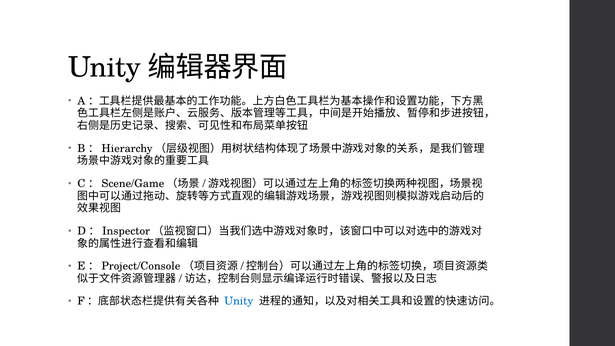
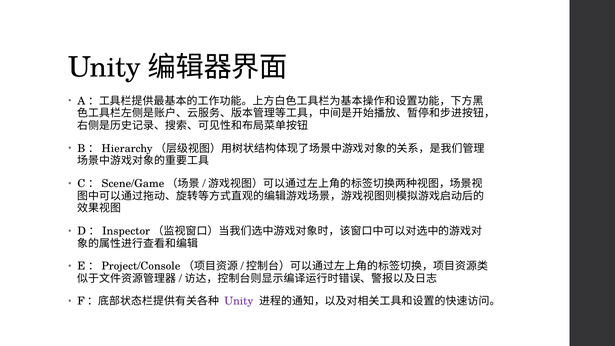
Unity colour: blue -> purple (239, 301)
